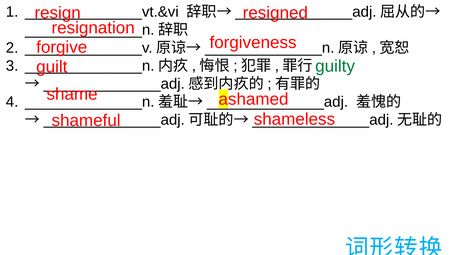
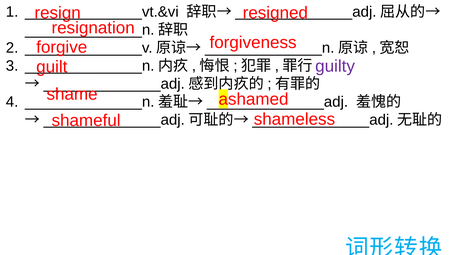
guilty colour: green -> purple (335, 66)
